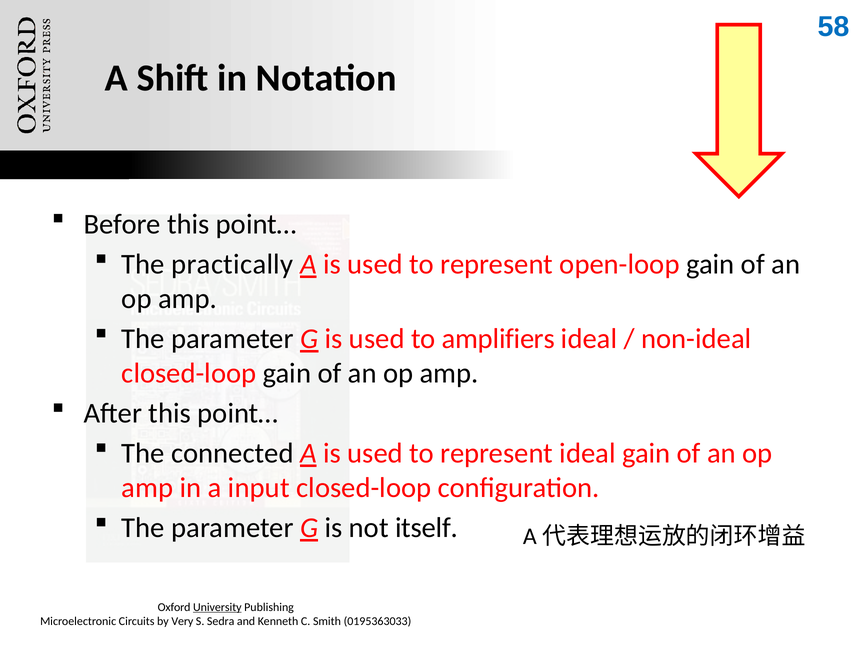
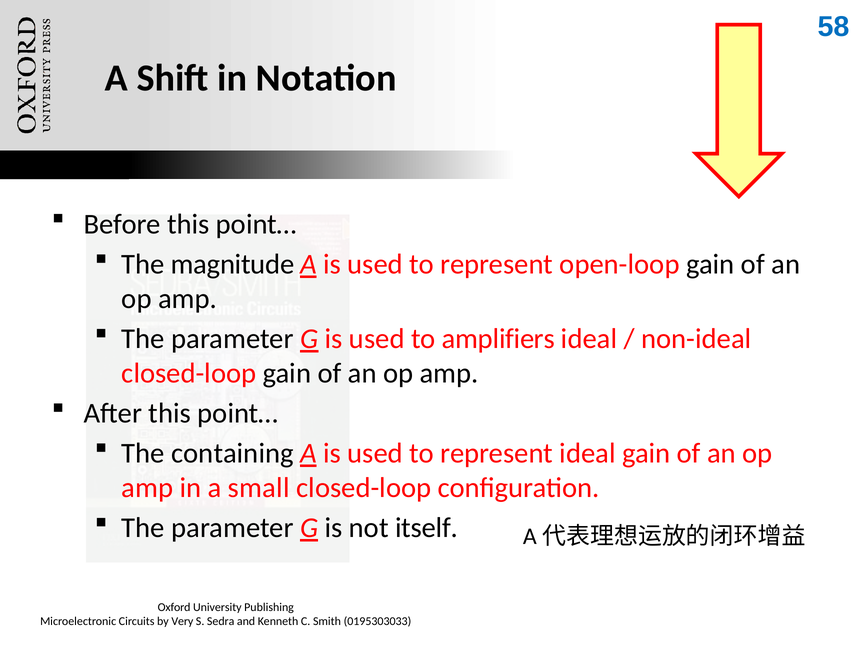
practically: practically -> magnitude (233, 264)
connected: connected -> containing (232, 453)
input: input -> small (259, 488)
University underline: present -> none (217, 607)
0195363033: 0195363033 -> 0195303033 (377, 622)
